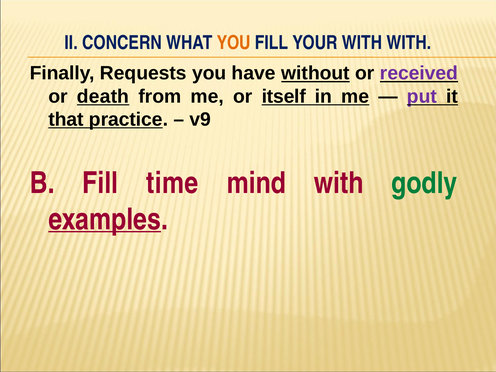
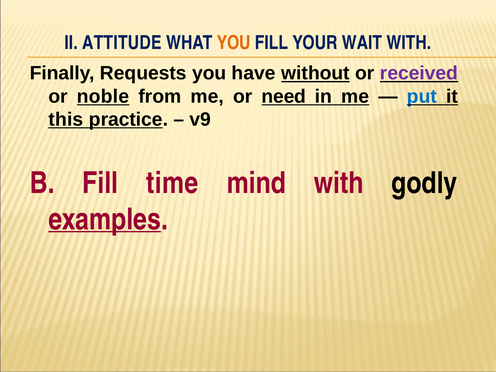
CONCERN: CONCERN -> ATTITUDE (122, 43)
YOUR WITH: WITH -> WAIT (362, 43)
death: death -> noble (103, 96)
itself: itself -> need (284, 96)
put colour: purple -> blue (422, 96)
that: that -> this (66, 119)
godly colour: green -> black (424, 183)
